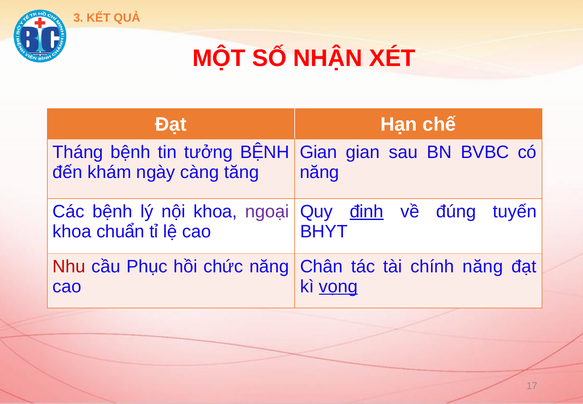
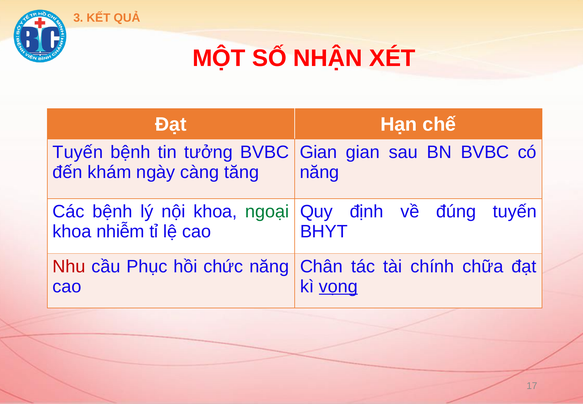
Tháng: Tháng -> Tuyến (78, 152)
tưởng BỆNH: BỆNH -> BVBC (265, 152)
ngoại colour: purple -> green (267, 211)
định underline: present -> none (367, 211)
chuẩn: chuẩn -> nhiễm (121, 231)
chính năng: năng -> chữa (483, 266)
